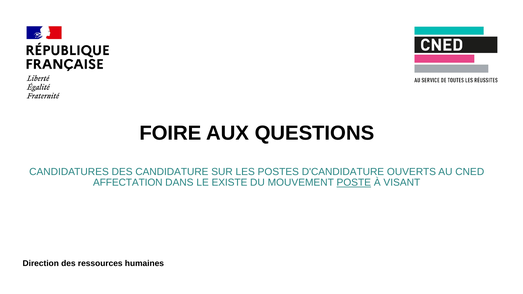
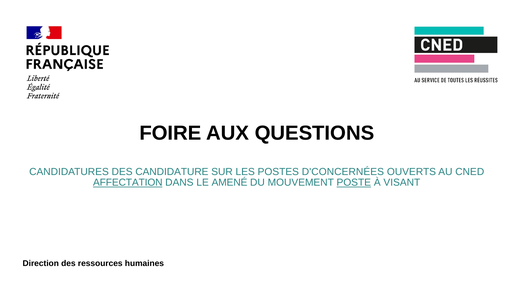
D'CANDIDATURE: D'CANDIDATURE -> D'CONCERNÉES (343, 172)
AFFECTATION underline: none -> present (128, 183)
EXISTE: EXISTE -> AMENÉ (229, 183)
